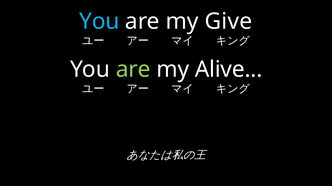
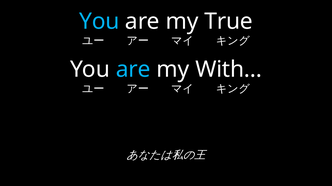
Give: Give -> True (229, 21)
are colour: light green -> light blue (133, 70)
Alive: Alive -> With (229, 70)
